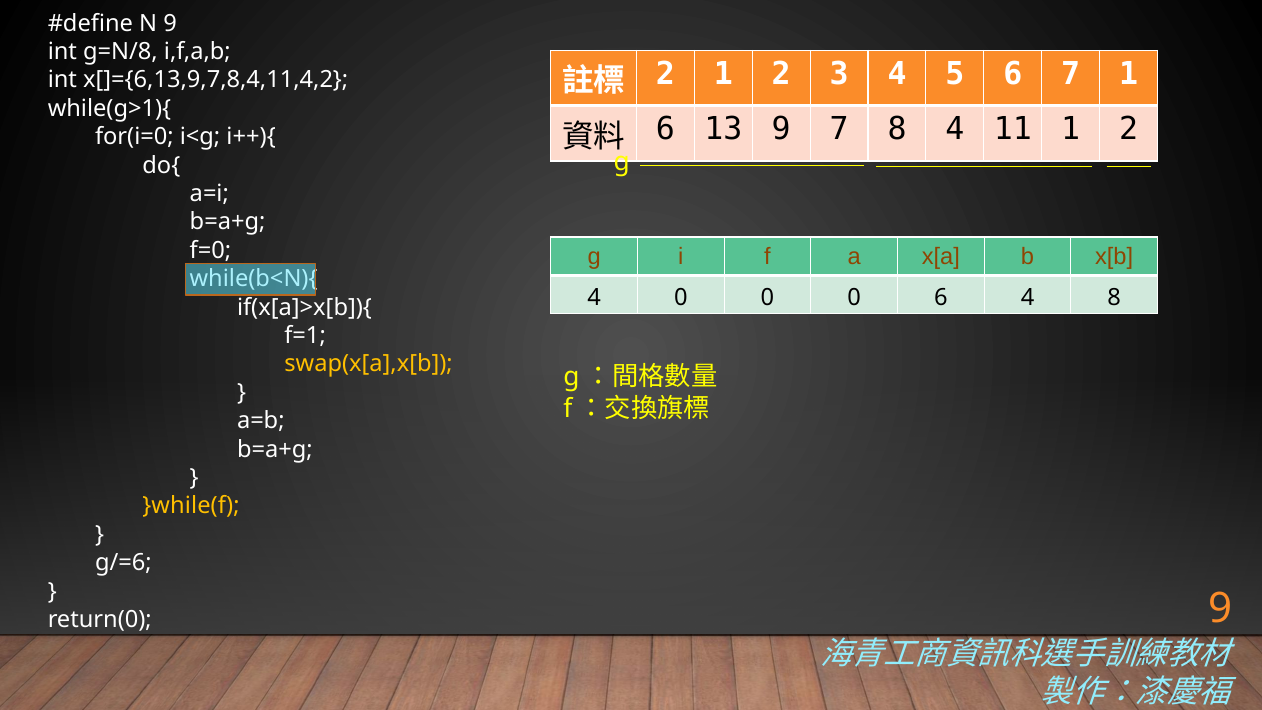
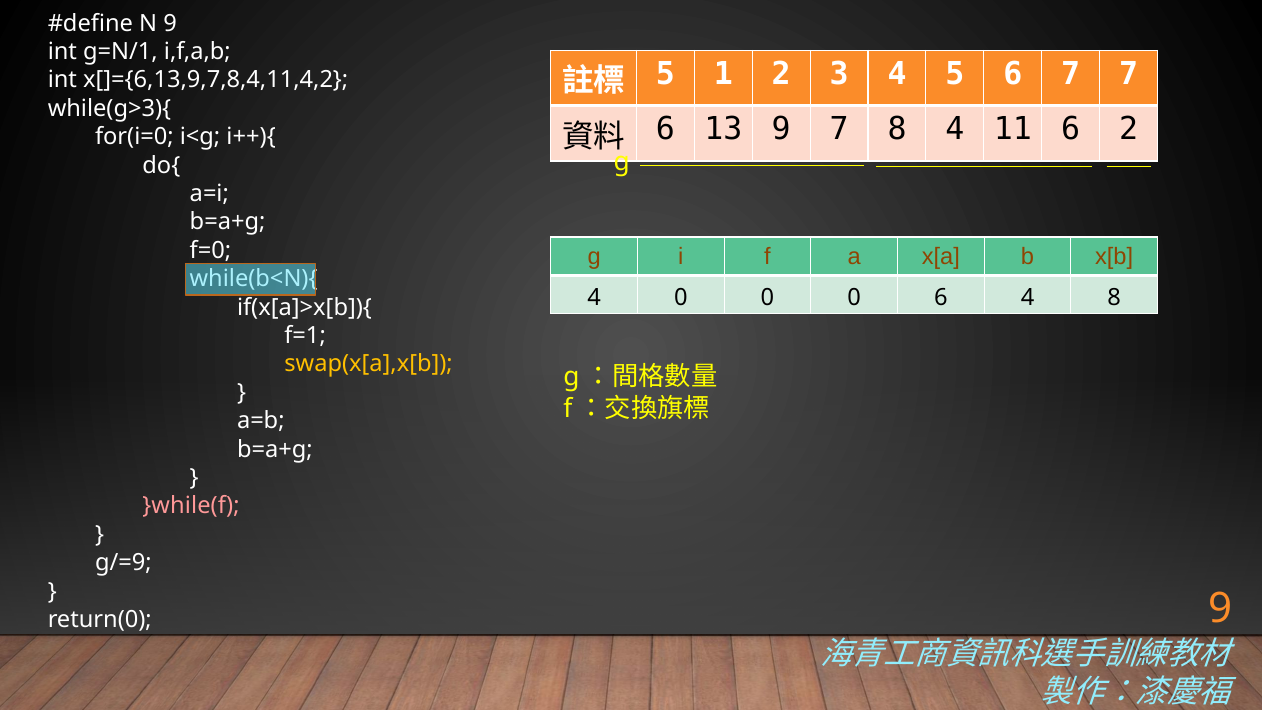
g=N/8: g=N/8 -> g=N/1 (120, 52)
2: 2 -> 5 (665, 74)
7 1: 1 -> 7 (1129, 74)
while(g>1){: while(g>1){ -> while(g>3){ (109, 108)
11 1: 1 -> 6 (1071, 129)
}while(f colour: yellow -> pink (191, 506)
g/=6: g/=6 -> g/=9 (123, 563)
